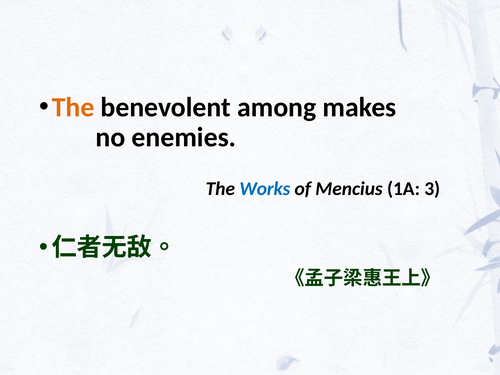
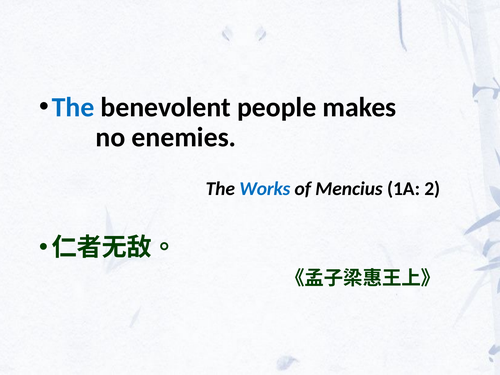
The colour: orange -> blue (73, 107)
among: among -> people (277, 107)
3: 3 -> 2 (432, 189)
